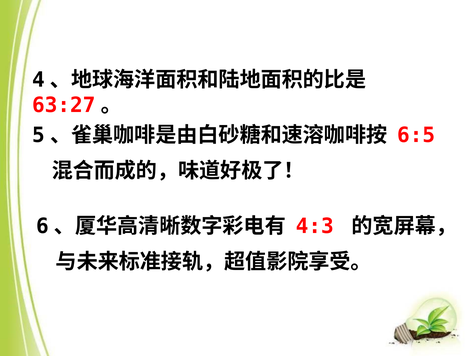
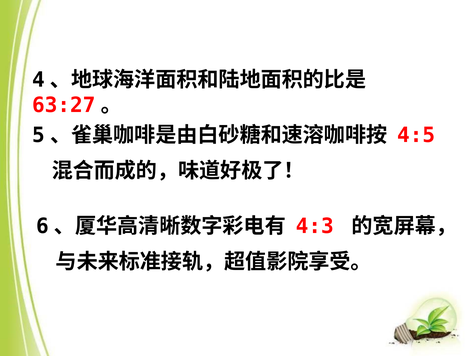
6:5: 6:5 -> 4:5 (416, 135)
